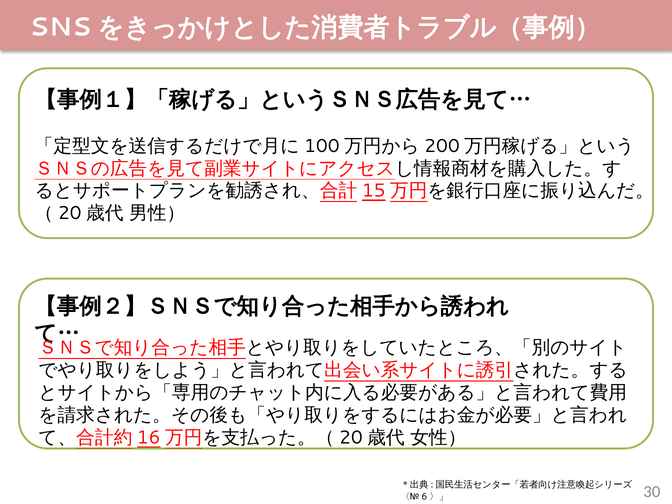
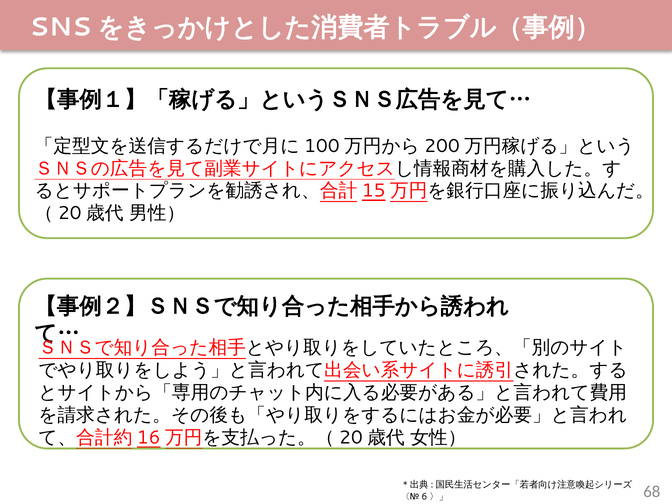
30: 30 -> 68 (652, 492)
